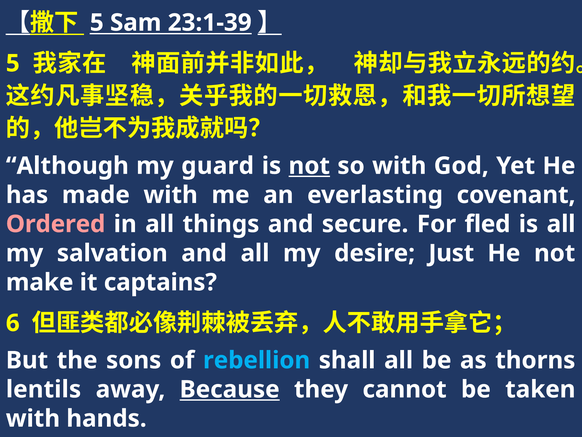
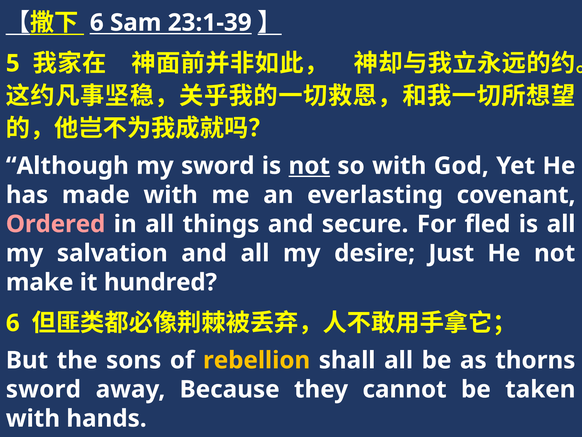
5: 5 -> 6 (97, 23)
my guard: guard -> sword (218, 166)
captains: captains -> hundred (160, 282)
rebellion colour: light blue -> yellow (257, 360)
lentils: lentils -> sword (43, 389)
Because underline: present -> none (230, 389)
